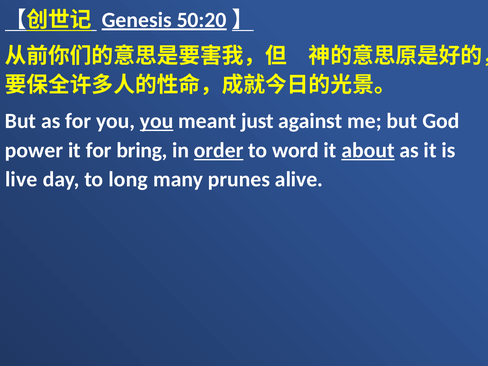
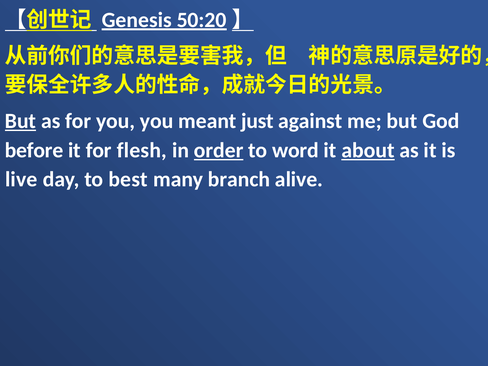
But underline: none -> present (21, 121)
you underline: present -> none (157, 121)
power: power -> before (34, 150)
bring: bring -> flesh (142, 150)
long: long -> best (128, 179)
prunes: prunes -> branch (239, 179)
